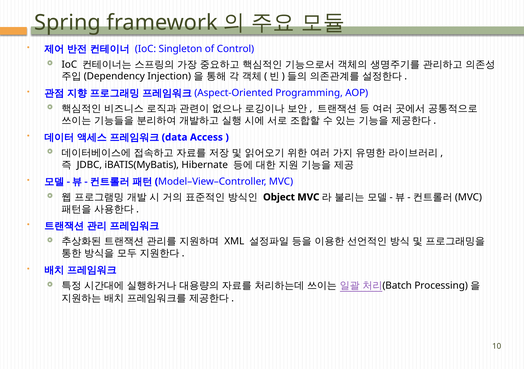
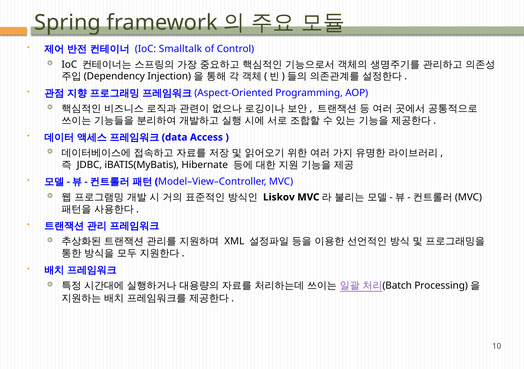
Singleton: Singleton -> Smalltalk (180, 49)
Object: Object -> Liskov (279, 197)
